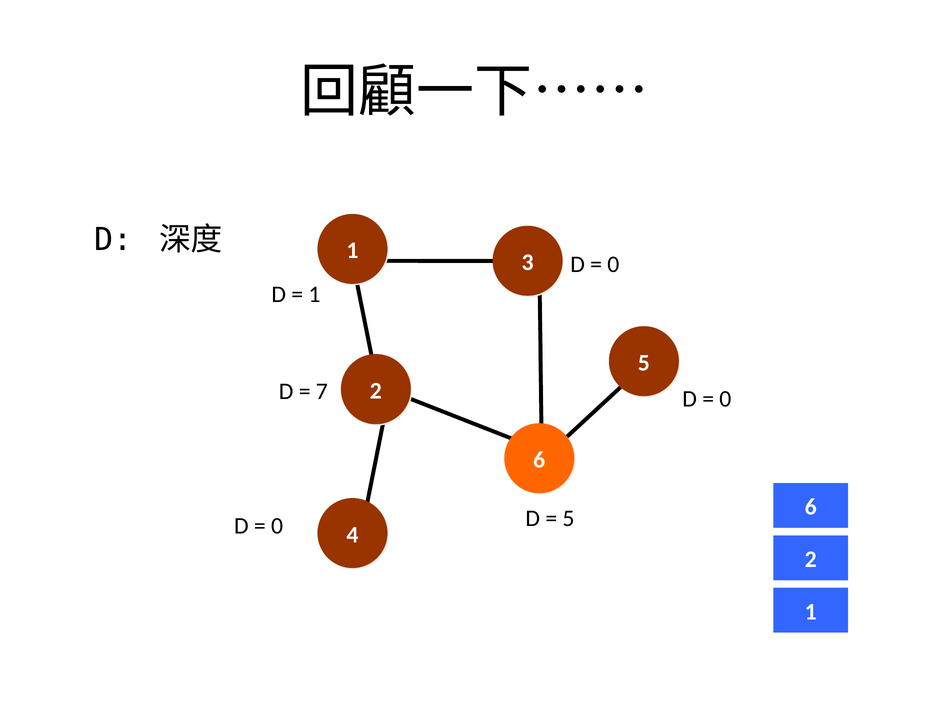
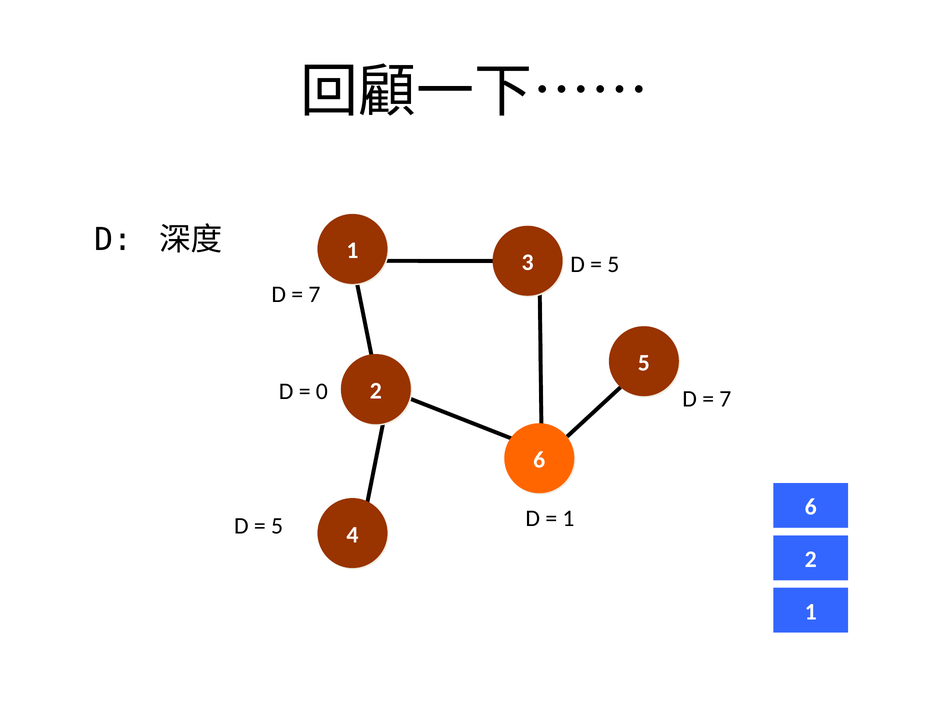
0: 0 -> 5 (613, 264)
1: 1 -> 7 (314, 294)
7: 7 -> 0 (322, 391)
0: 0 -> 7 (725, 399)
5: 5 -> 1 (568, 518)
0: 0 -> 5 (277, 526)
